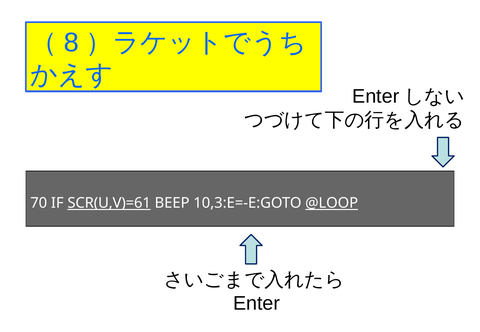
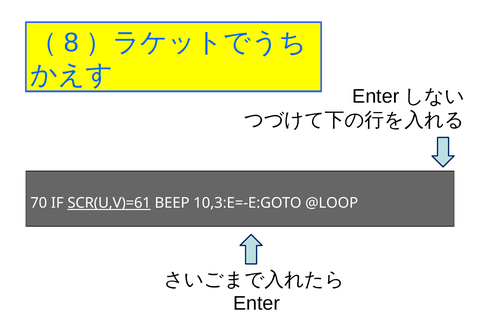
@LOOP underline: present -> none (332, 203)
